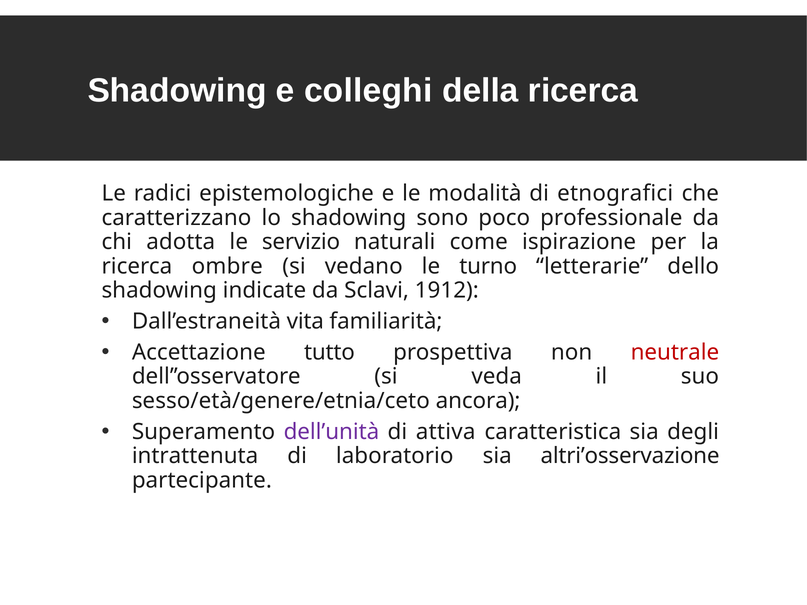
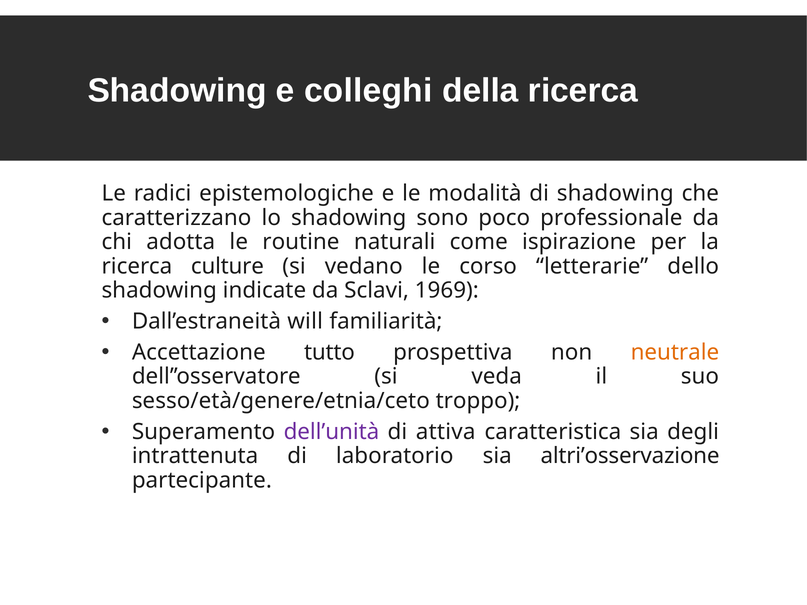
di etnografici: etnografici -> shadowing (615, 194)
servizio: servizio -> routine (301, 242)
ombre: ombre -> culture (227, 266)
turno: turno -> corso (488, 266)
1912: 1912 -> 1969 (447, 291)
vita: vita -> will (305, 321)
neutrale colour: red -> orange (675, 352)
ancora: ancora -> troppo (478, 401)
